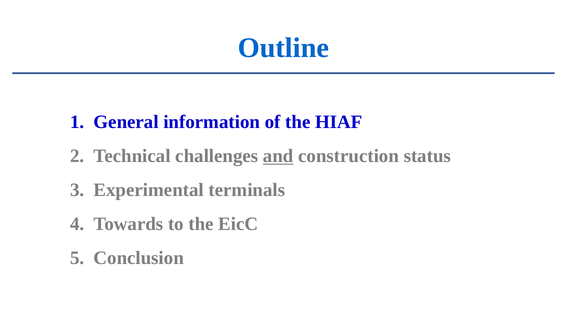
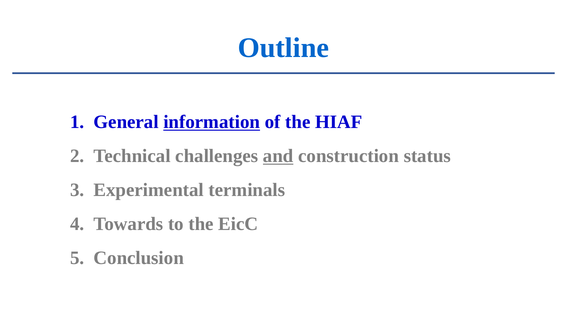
information underline: none -> present (212, 122)
